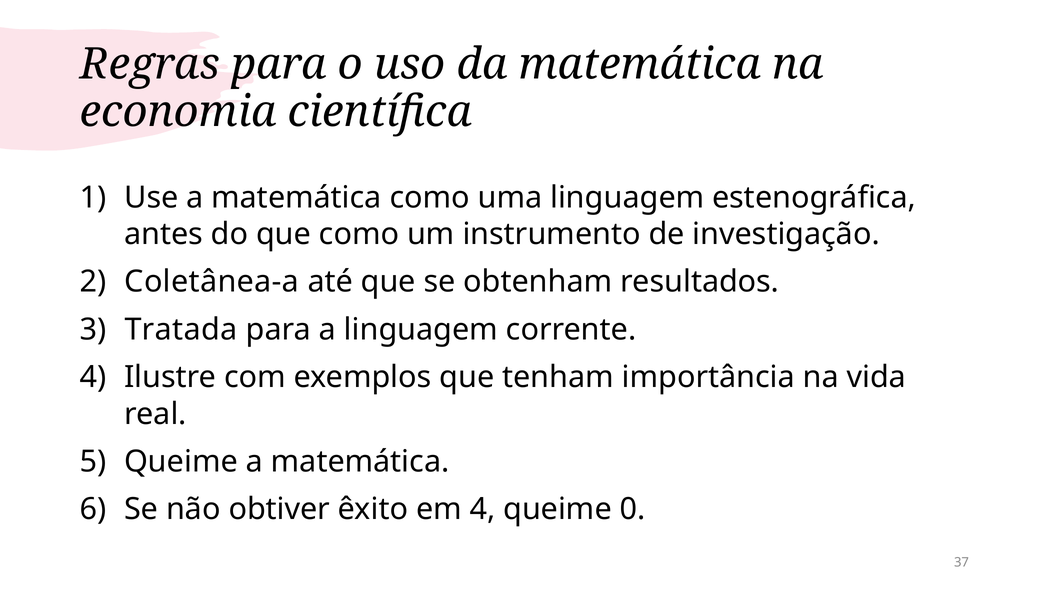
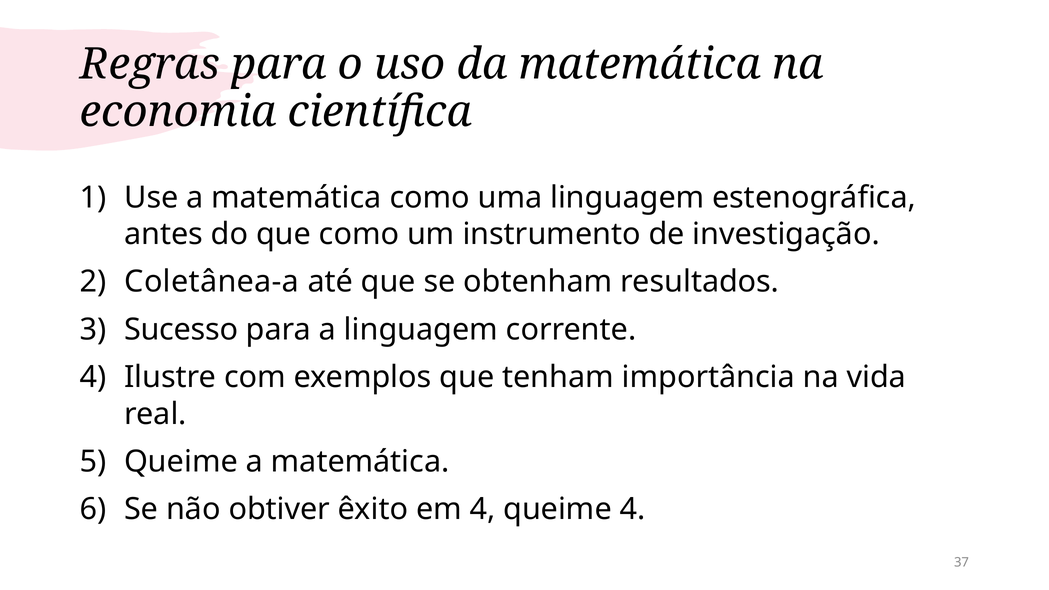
Tratada: Tratada -> Sucesso (181, 330)
queime 0: 0 -> 4 (633, 509)
